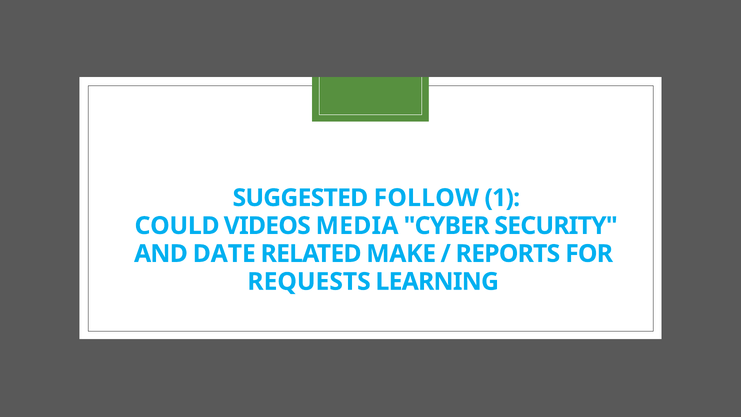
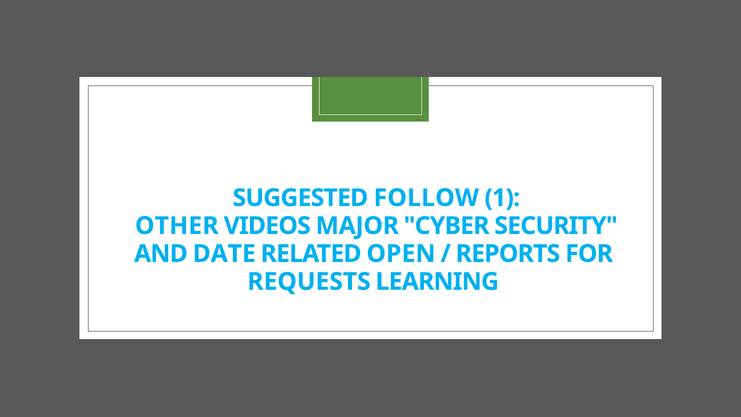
COULD: COULD -> OTHER (177, 226)
MEDIA: MEDIA -> MAJOR (357, 226)
MAKE: MAKE -> OPEN (401, 254)
